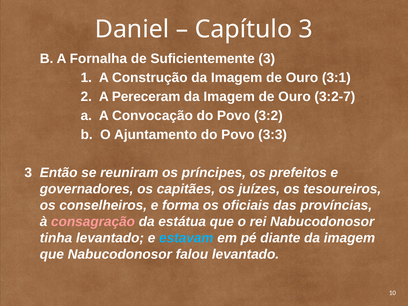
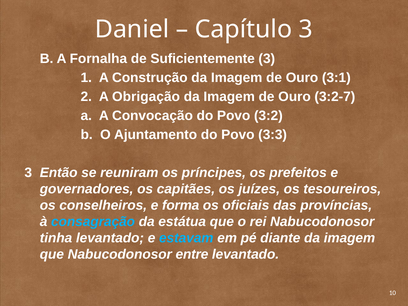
Pereceram: Pereceram -> Obrigação (146, 97)
consagração colour: pink -> light blue (93, 222)
falou: falou -> entre (192, 254)
